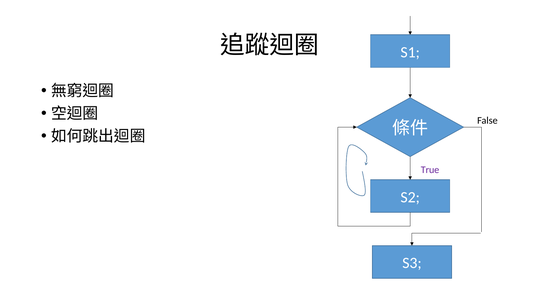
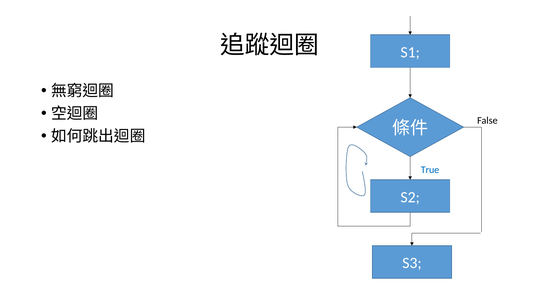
True colour: purple -> blue (430, 170)
